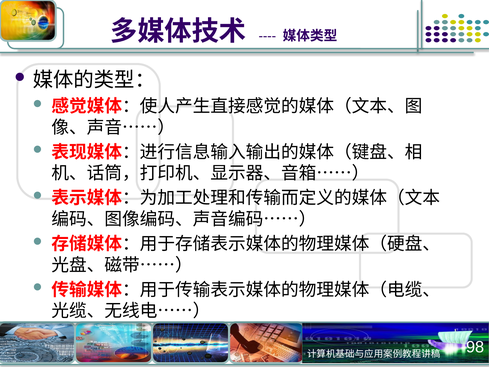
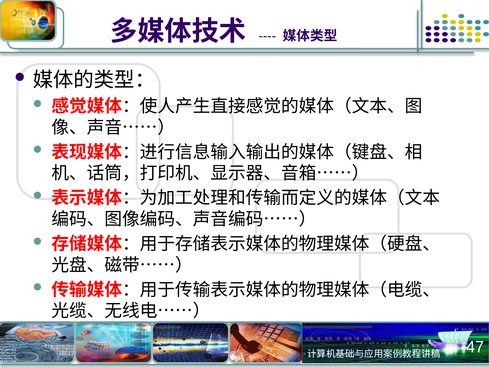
98: 98 -> 47 (475, 347)
